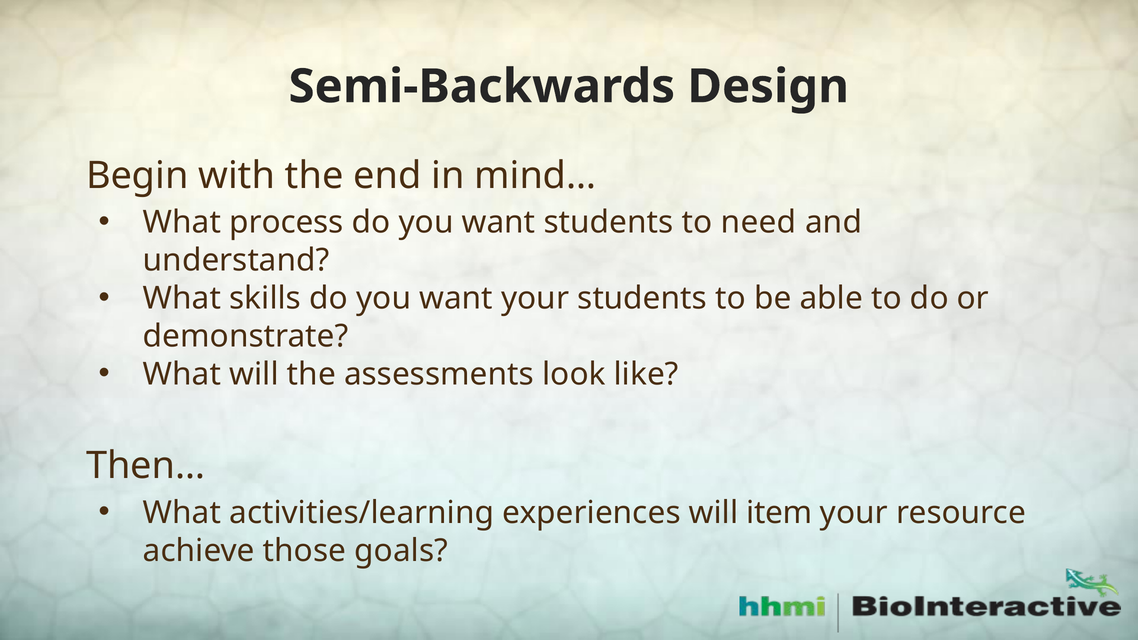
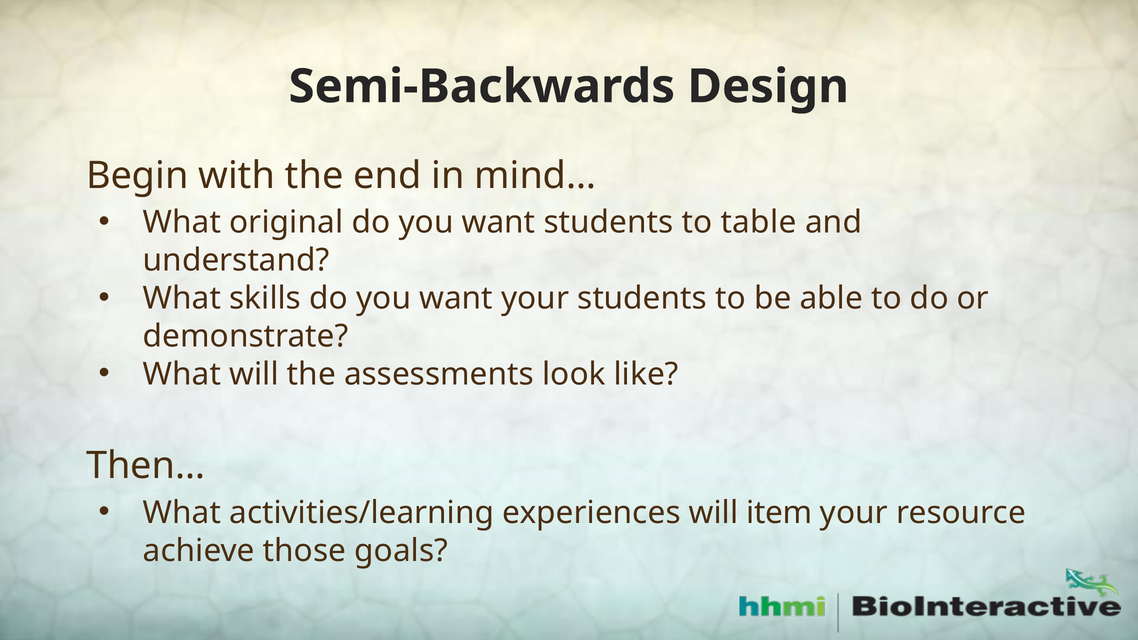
process: process -> original (286, 223)
need: need -> table (758, 223)
